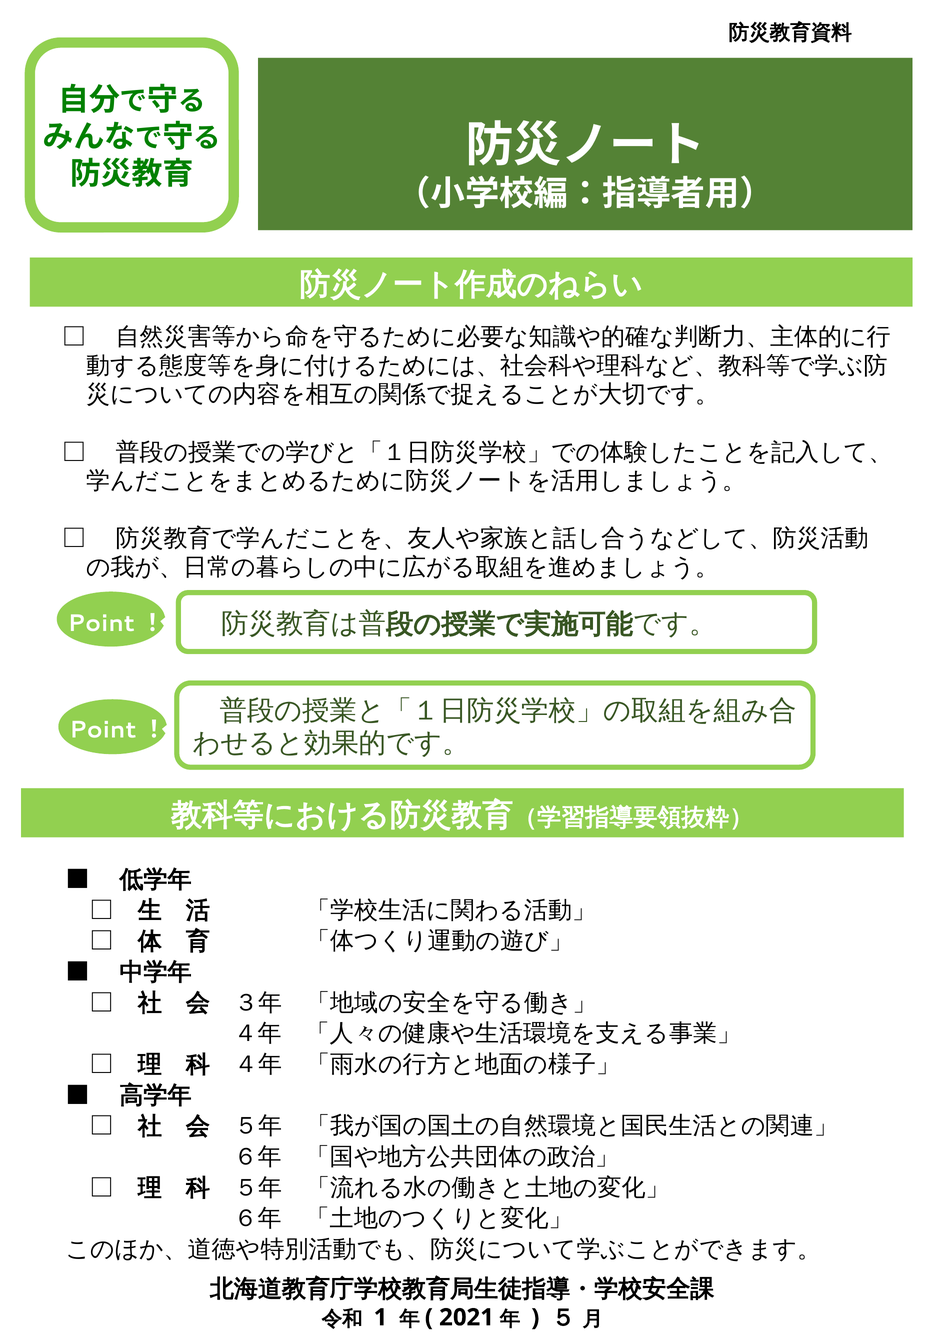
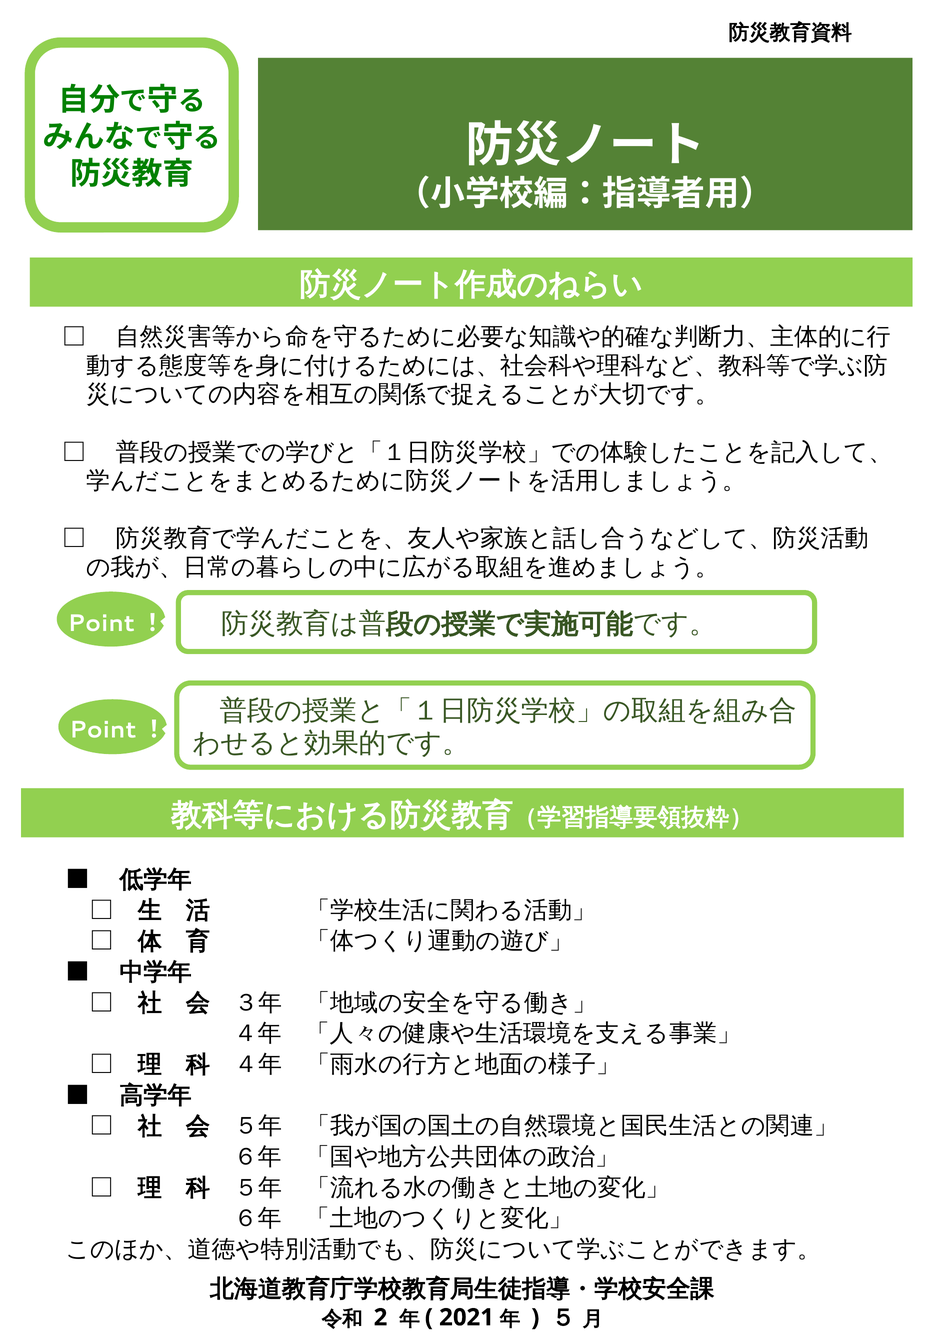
1: 1 -> 2 (381, 1318)
